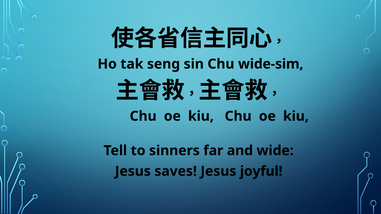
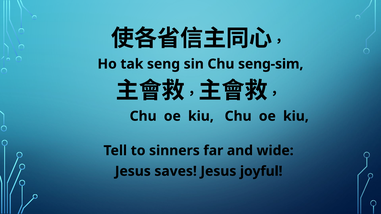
wide-sim: wide-sim -> seng-sim (271, 64)
